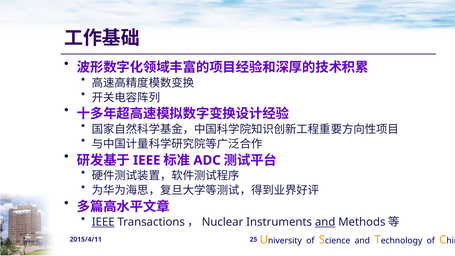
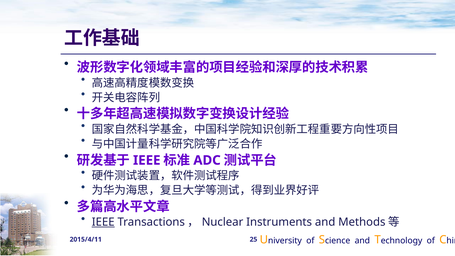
and underline: present -> none (325, 222)
